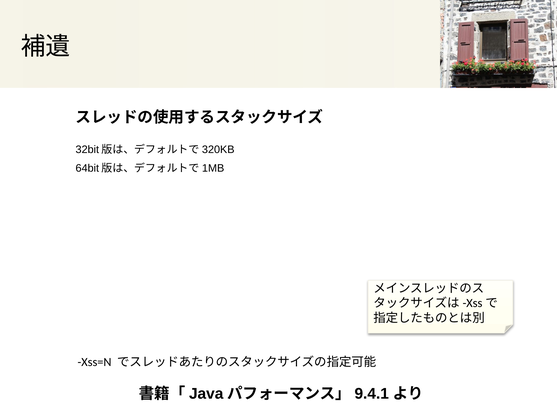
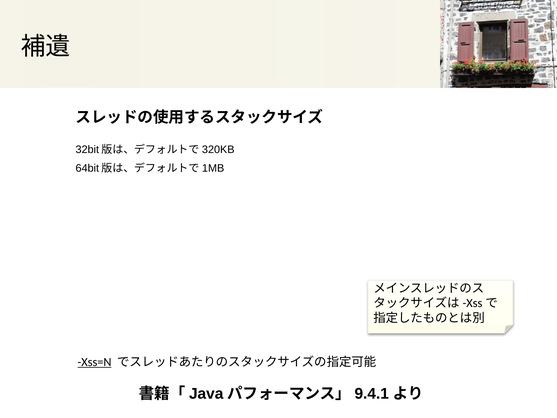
Xss=N underline: none -> present (94, 362)
